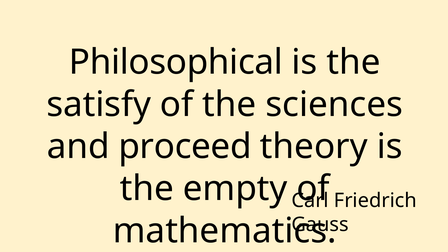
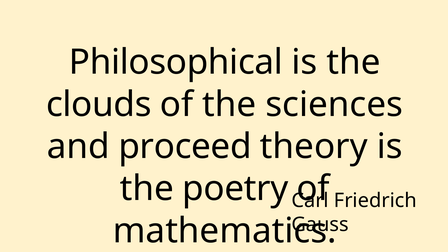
satisfy: satisfy -> clouds (99, 104)
empty: empty -> poetry (235, 189)
